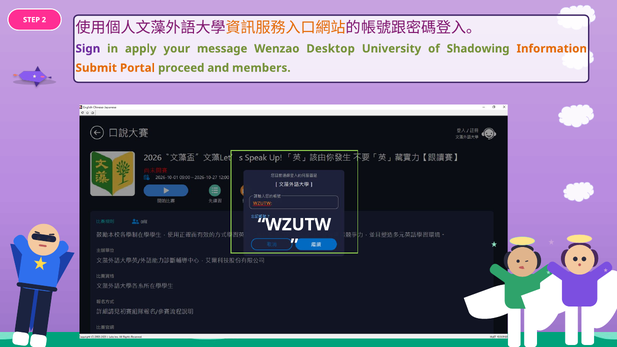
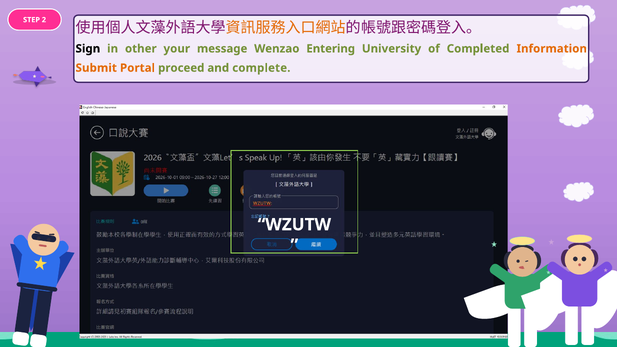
Sign colour: purple -> black (88, 49)
apply: apply -> other (141, 49)
Desktop: Desktop -> Entering (331, 49)
Shadowing: Shadowing -> Completed (478, 49)
members: members -> complete (261, 68)
